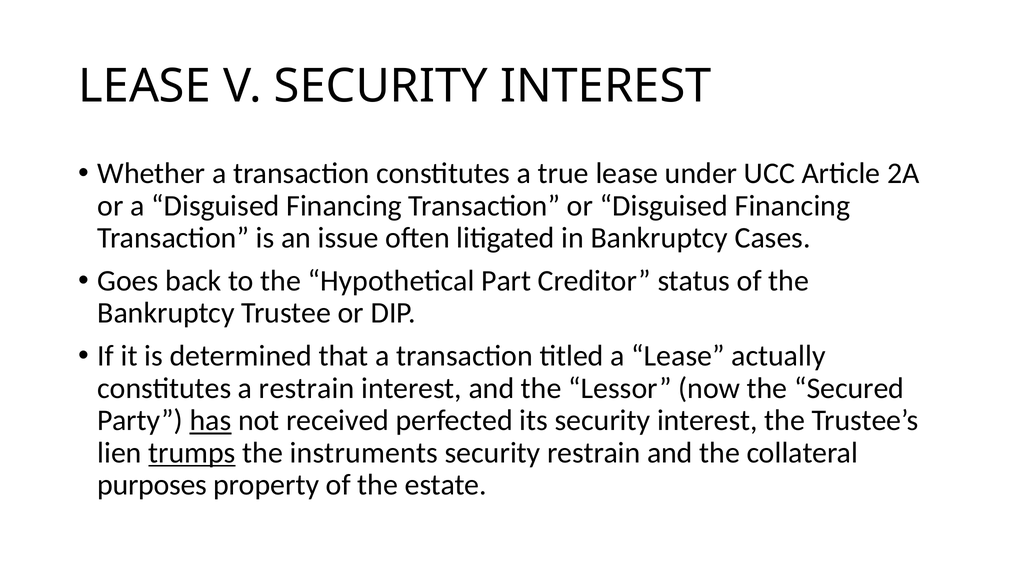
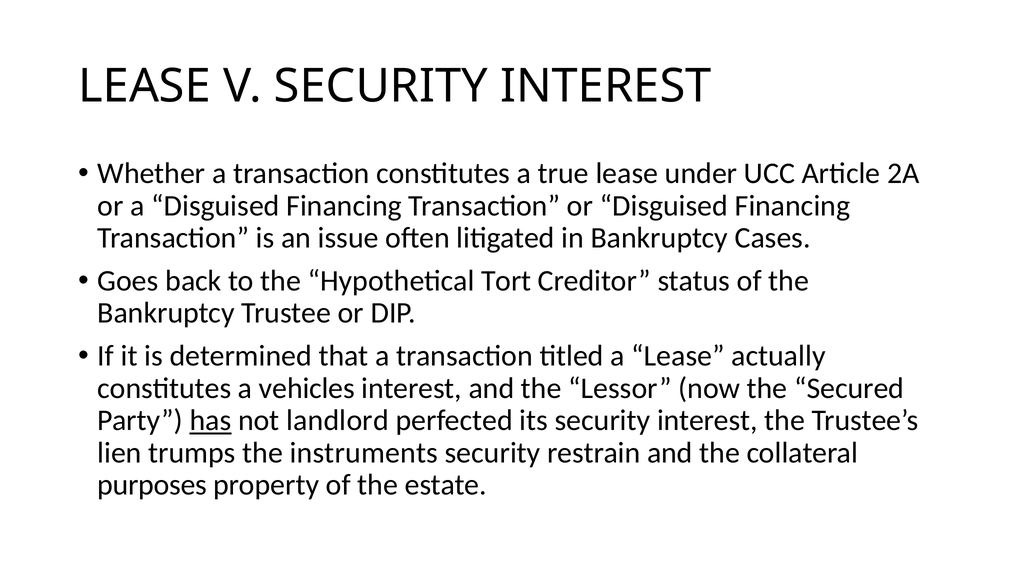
Part: Part -> Tort (506, 281)
a restrain: restrain -> vehicles (307, 388)
received: received -> landlord (337, 421)
trumps underline: present -> none (192, 453)
